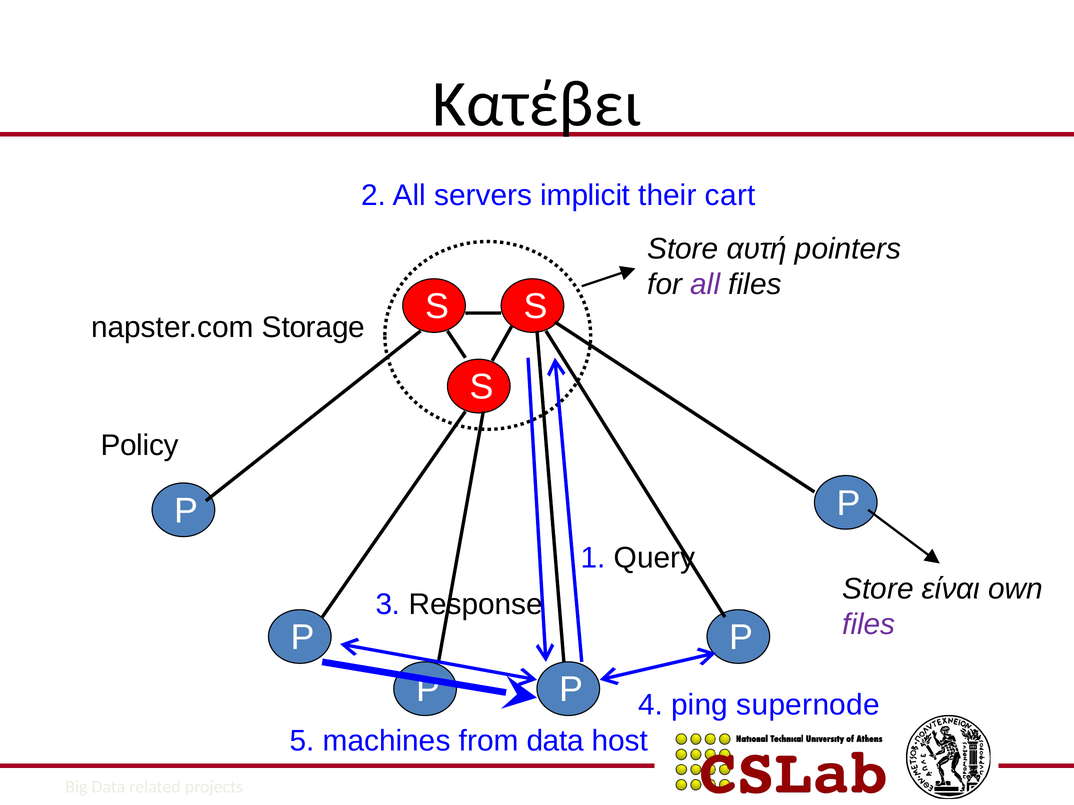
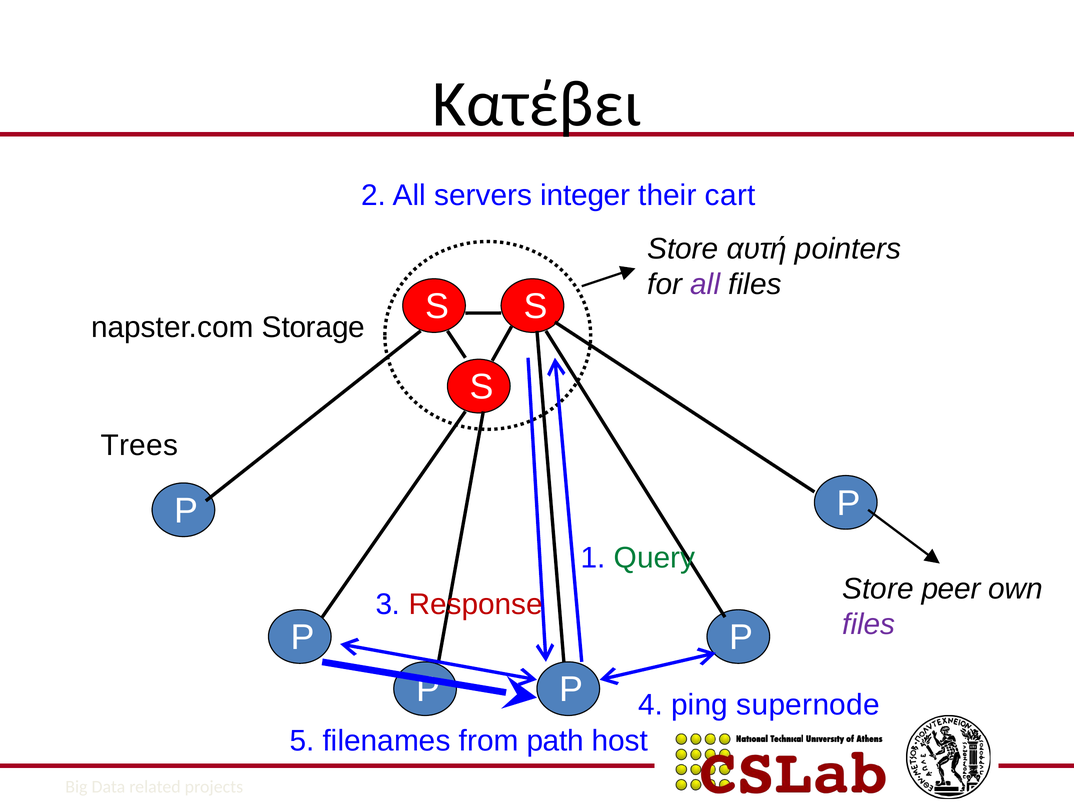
implicit: implicit -> integer (585, 195)
Policy: Policy -> Trees (139, 446)
Query colour: black -> green (655, 558)
είναι: είναι -> peer (951, 589)
Response colour: black -> red (476, 605)
machines: machines -> filenames (387, 741)
from data: data -> path (555, 741)
